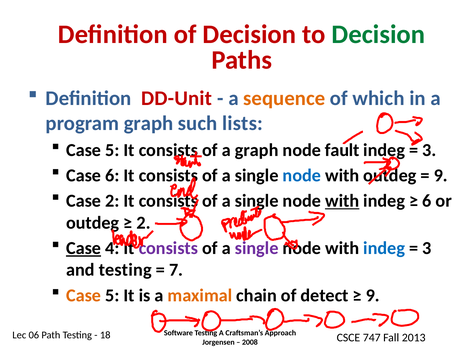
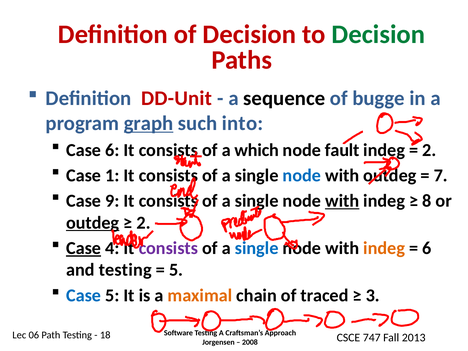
sequence colour: orange -> black (284, 98)
which: which -> bugge (379, 98)
graph underline: none -> present (149, 123)
lists: lists -> into (243, 123)
5: 5 -> 6 (112, 150)
a graph: graph -> which (257, 150)
3: 3 -> 2 (429, 150)
Case 6: 6 -> 1 (112, 175)
9: 9 -> 7 (441, 175)
Case 2: 2 -> 9 (112, 201)
6: 6 -> 8 (427, 201)
outdeg underline: none -> present (93, 223)
single colour: purple -> blue (257, 248)
indeg colour: blue -> orange (384, 248)
3: 3 -> 6 (427, 248)
7: 7 -> 5 (176, 270)
Case colour: orange -> blue (84, 295)
detect: detect -> traced (325, 295)
9: 9 -> 3 (373, 295)
